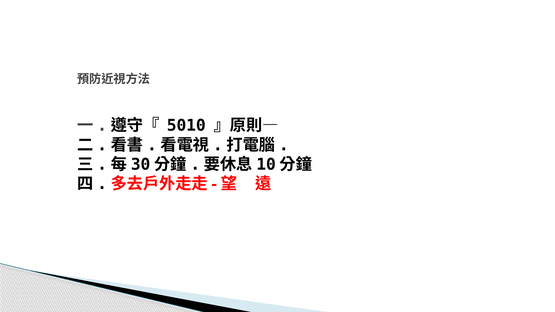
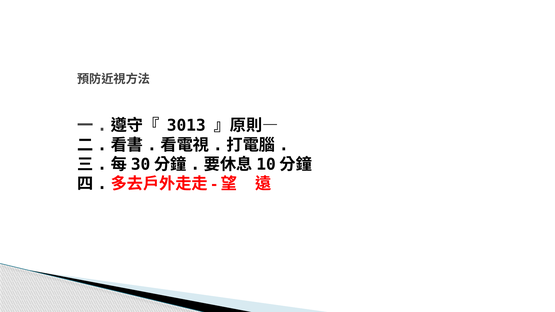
5010: 5010 -> 3013 (186, 126)
